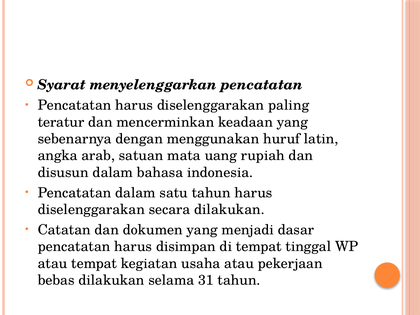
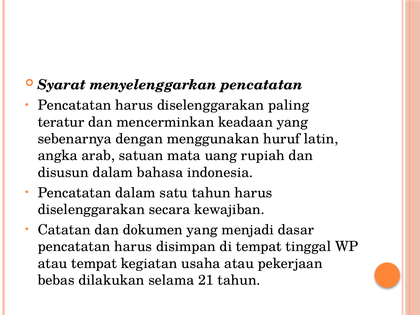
secara dilakukan: dilakukan -> kewajiban (229, 210)
31: 31 -> 21 (206, 280)
